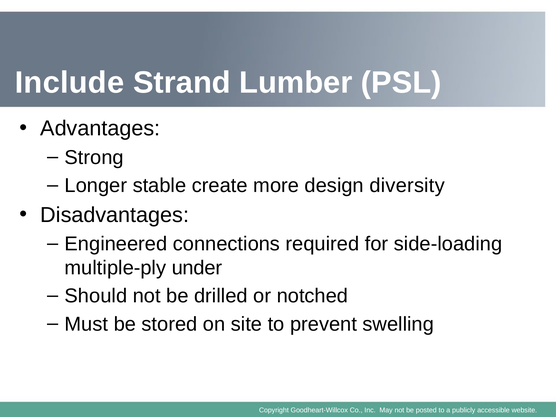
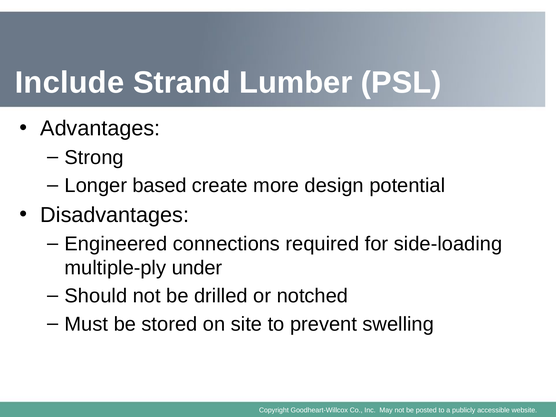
stable: stable -> based (160, 185)
diversity: diversity -> potential (407, 185)
